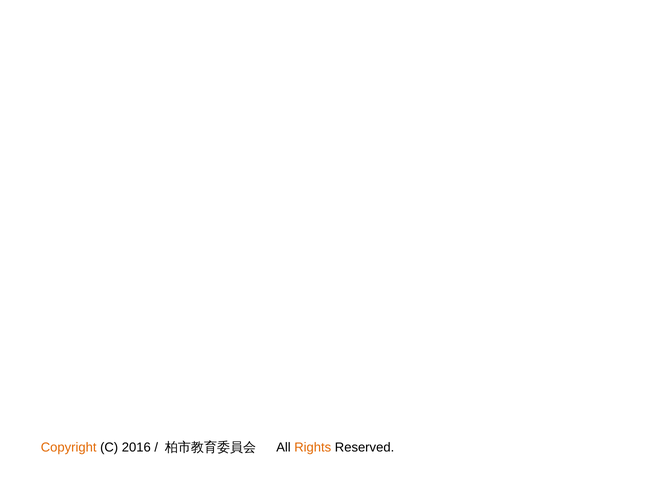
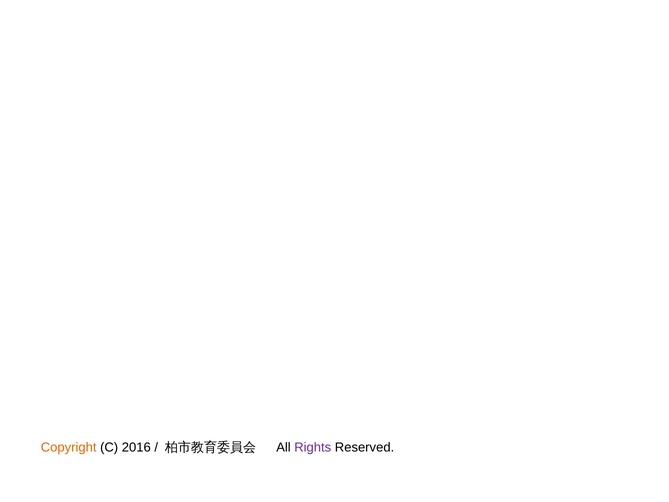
Rights colour: orange -> purple (313, 447)
